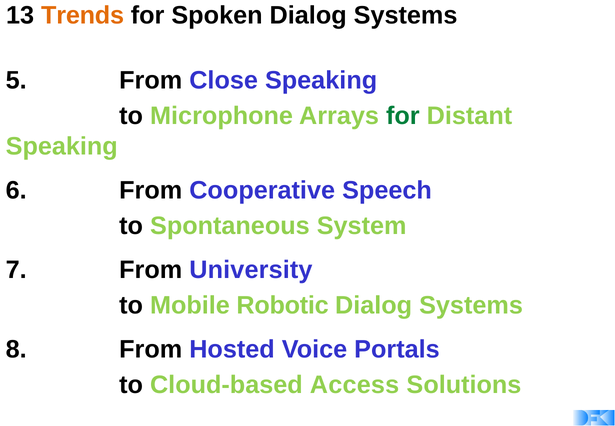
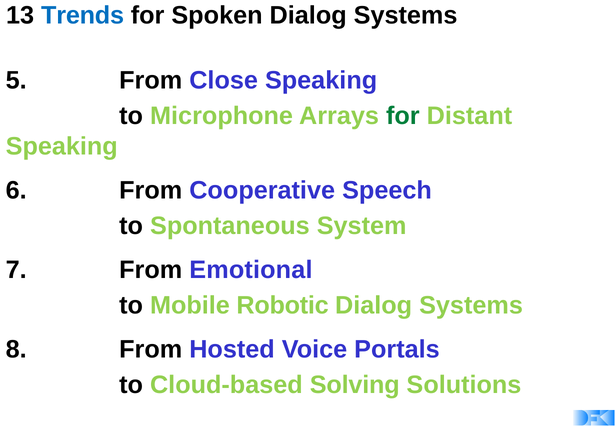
Trends colour: orange -> blue (83, 16)
University: University -> Emotional (251, 270)
Access: Access -> Solving (355, 385)
